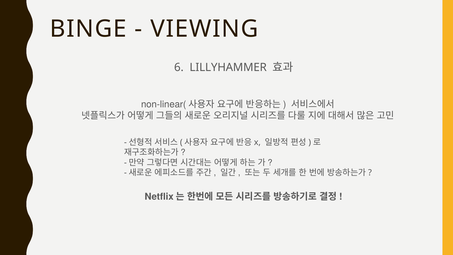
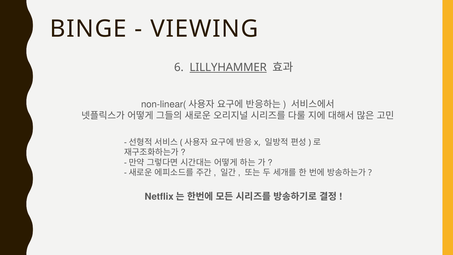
LILLYHAMMER underline: none -> present (228, 67)
